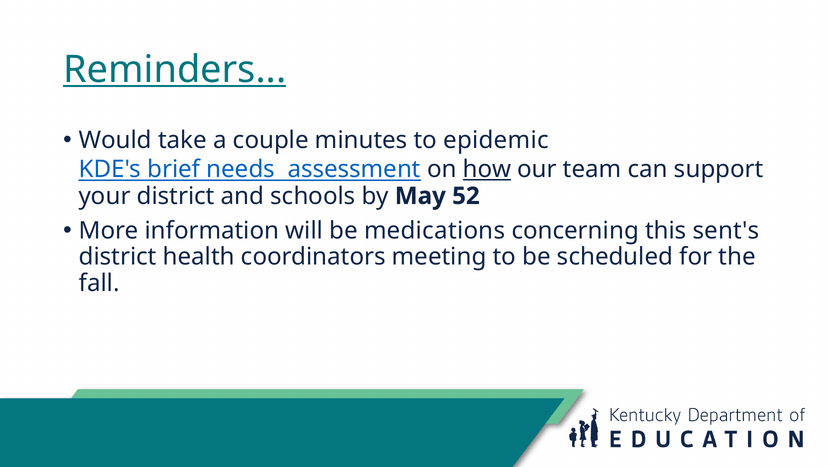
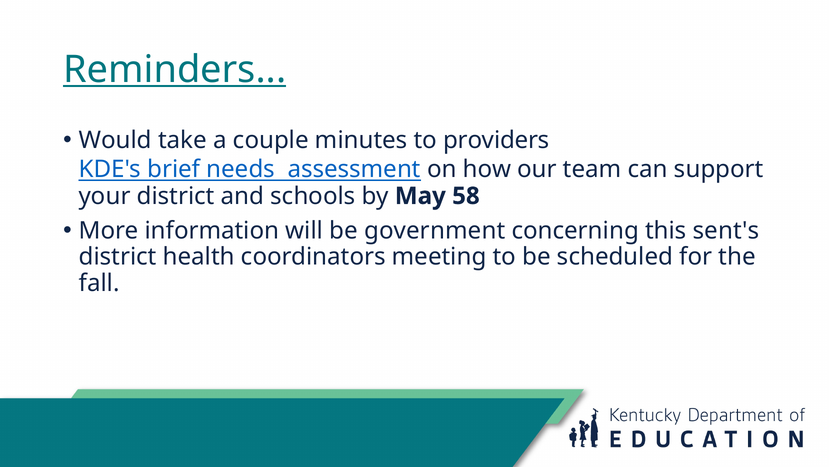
epidemic: epidemic -> providers (496, 140)
how underline: present -> none (487, 169)
52: 52 -> 58 (466, 196)
medications: medications -> government (435, 230)
